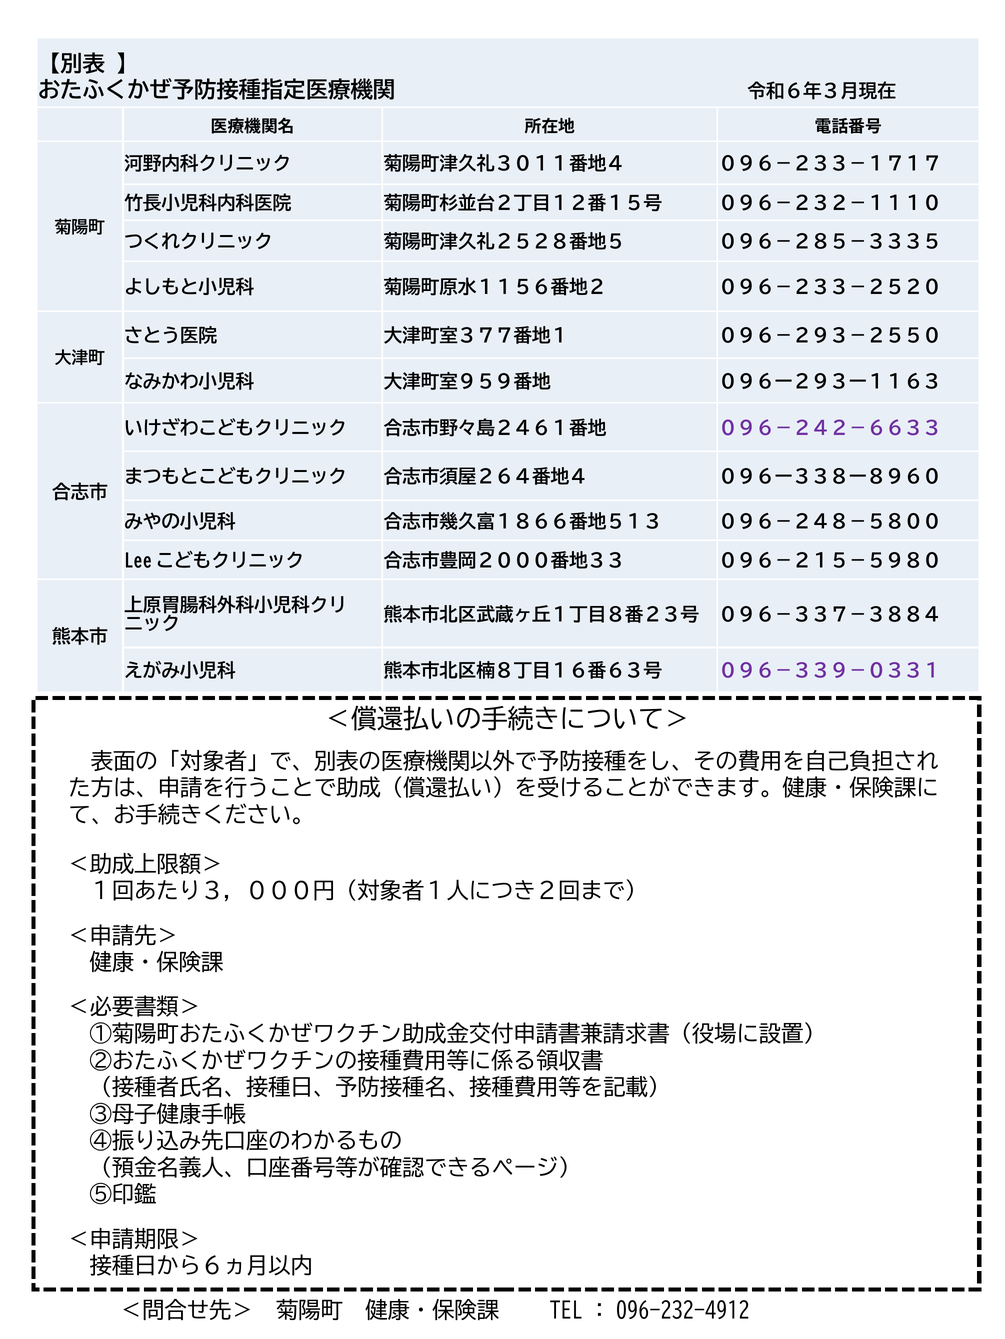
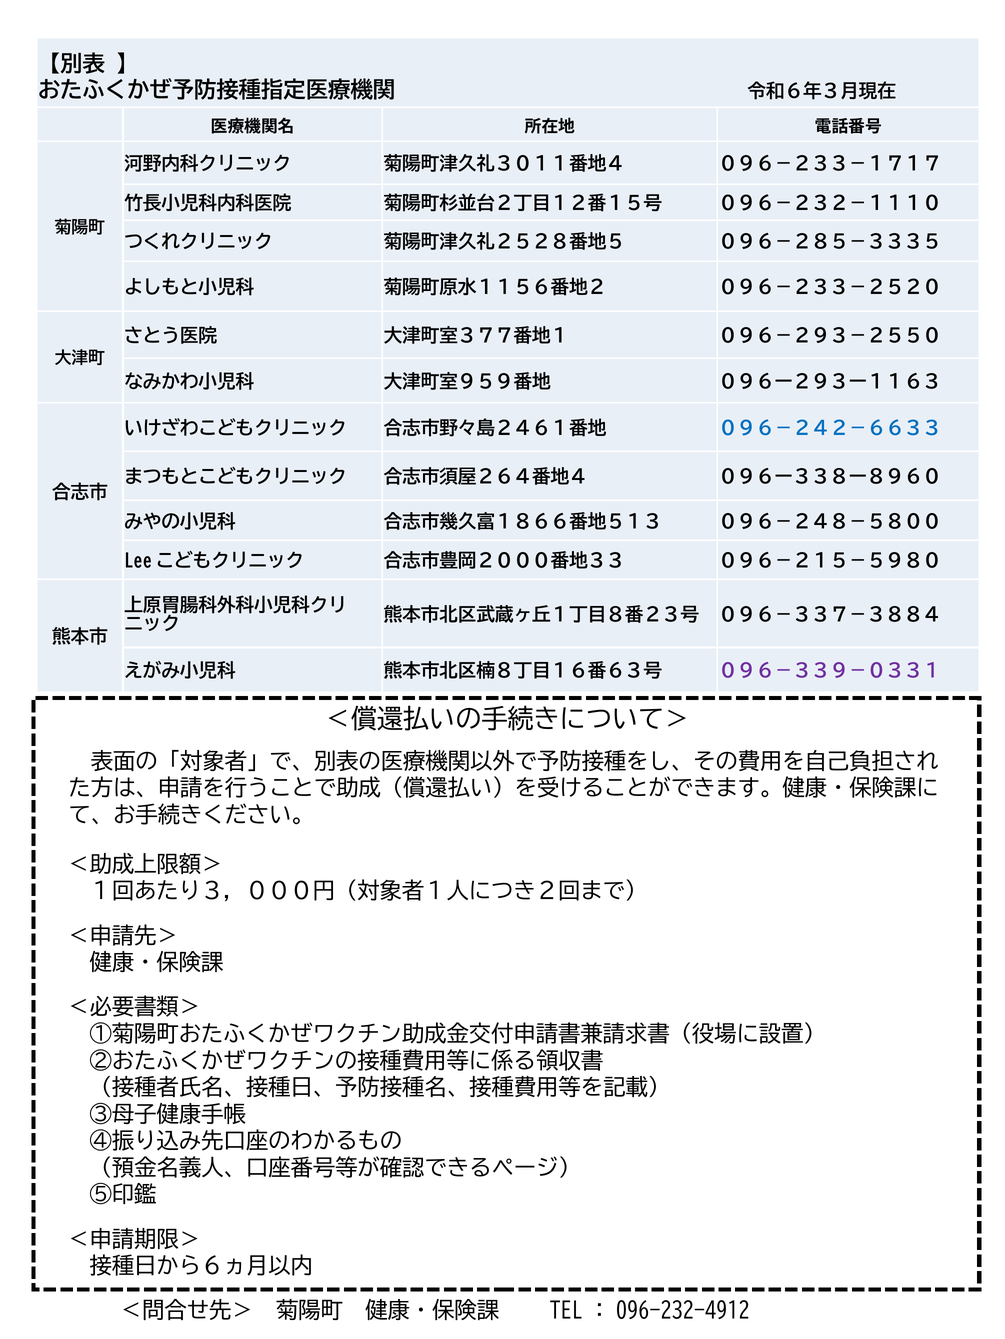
０９６－２４２－６６３３ colour: purple -> blue (830, 429)
